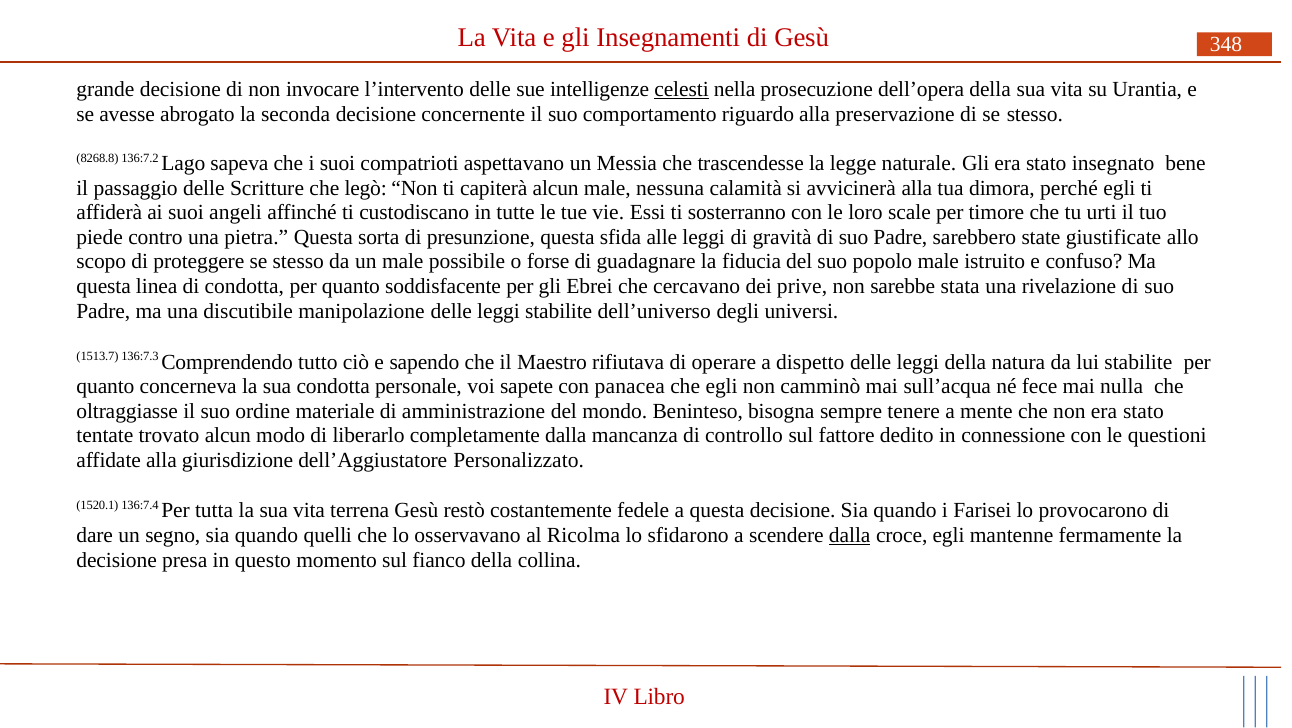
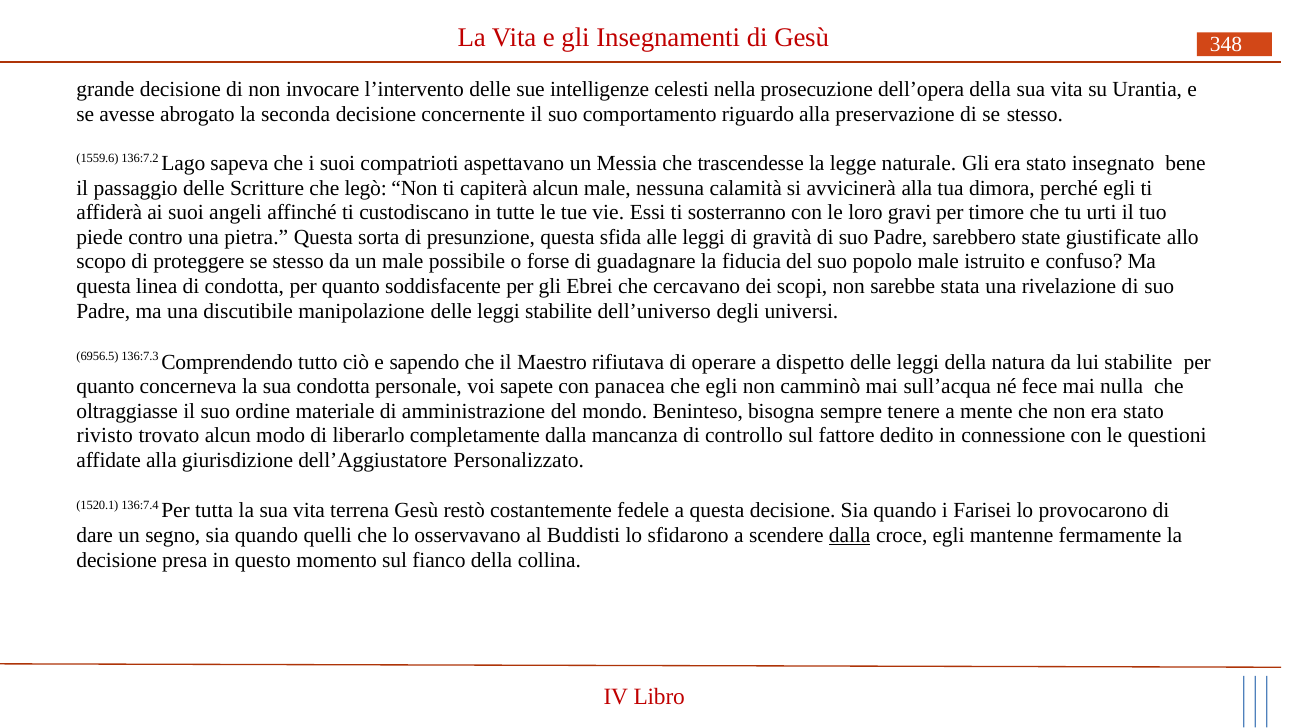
celesti underline: present -> none (682, 89)
8268.8: 8268.8 -> 1559.6 (97, 158)
scale: scale -> gravi (910, 213)
prive: prive -> scopi (802, 286)
1513.7: 1513.7 -> 6956.5 (97, 356)
tentate: tentate -> rivisto (105, 435)
Ricolma: Ricolma -> Buddisti (584, 535)
